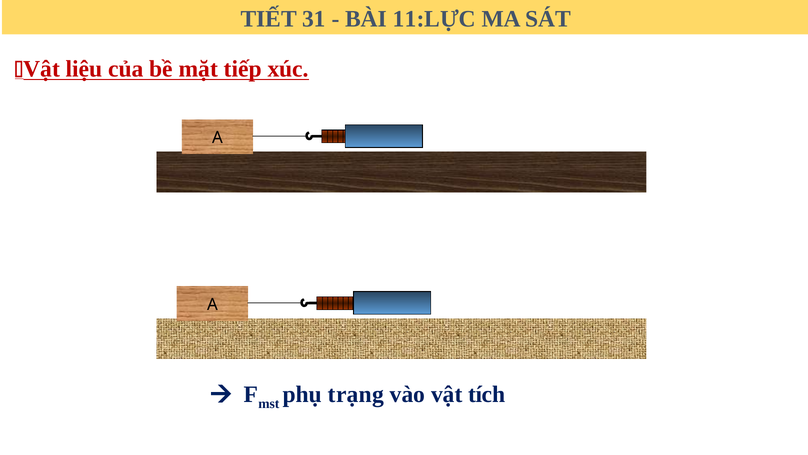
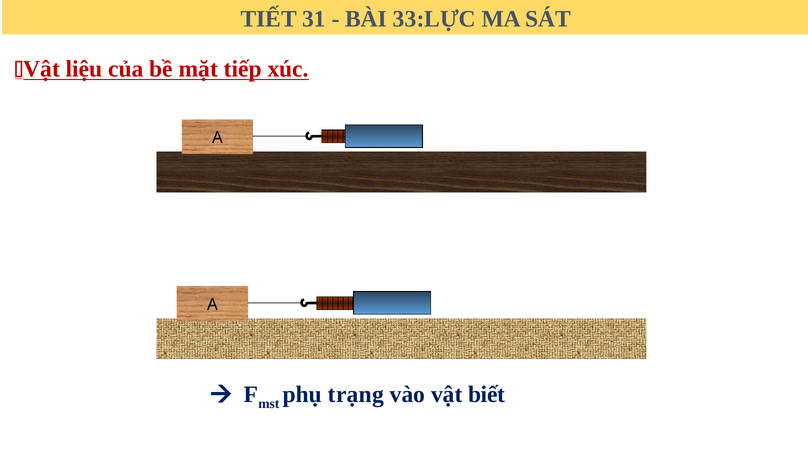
11:LỰC: 11:LỰC -> 33:LỰC (434, 19)
tích: tích -> biết (487, 394)
